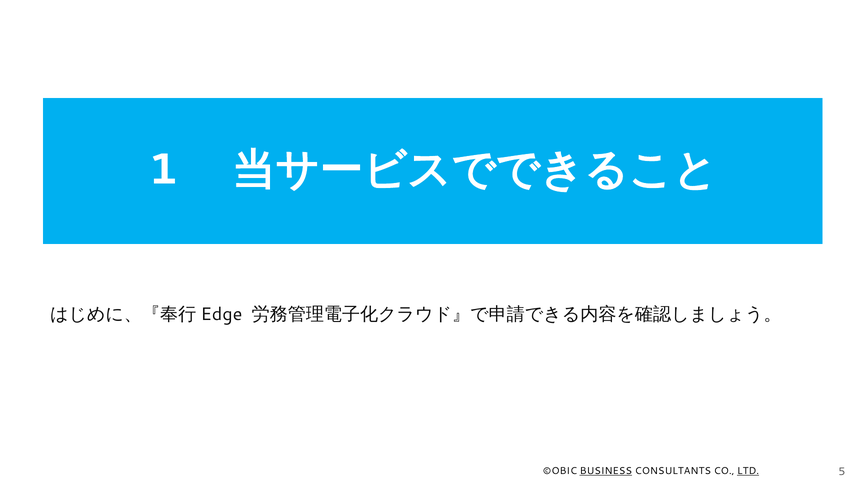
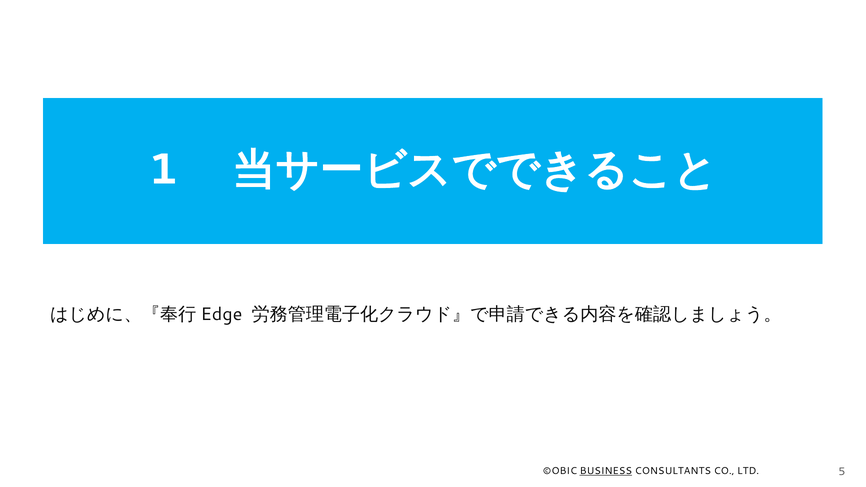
LTD underline: present -> none (748, 471)
